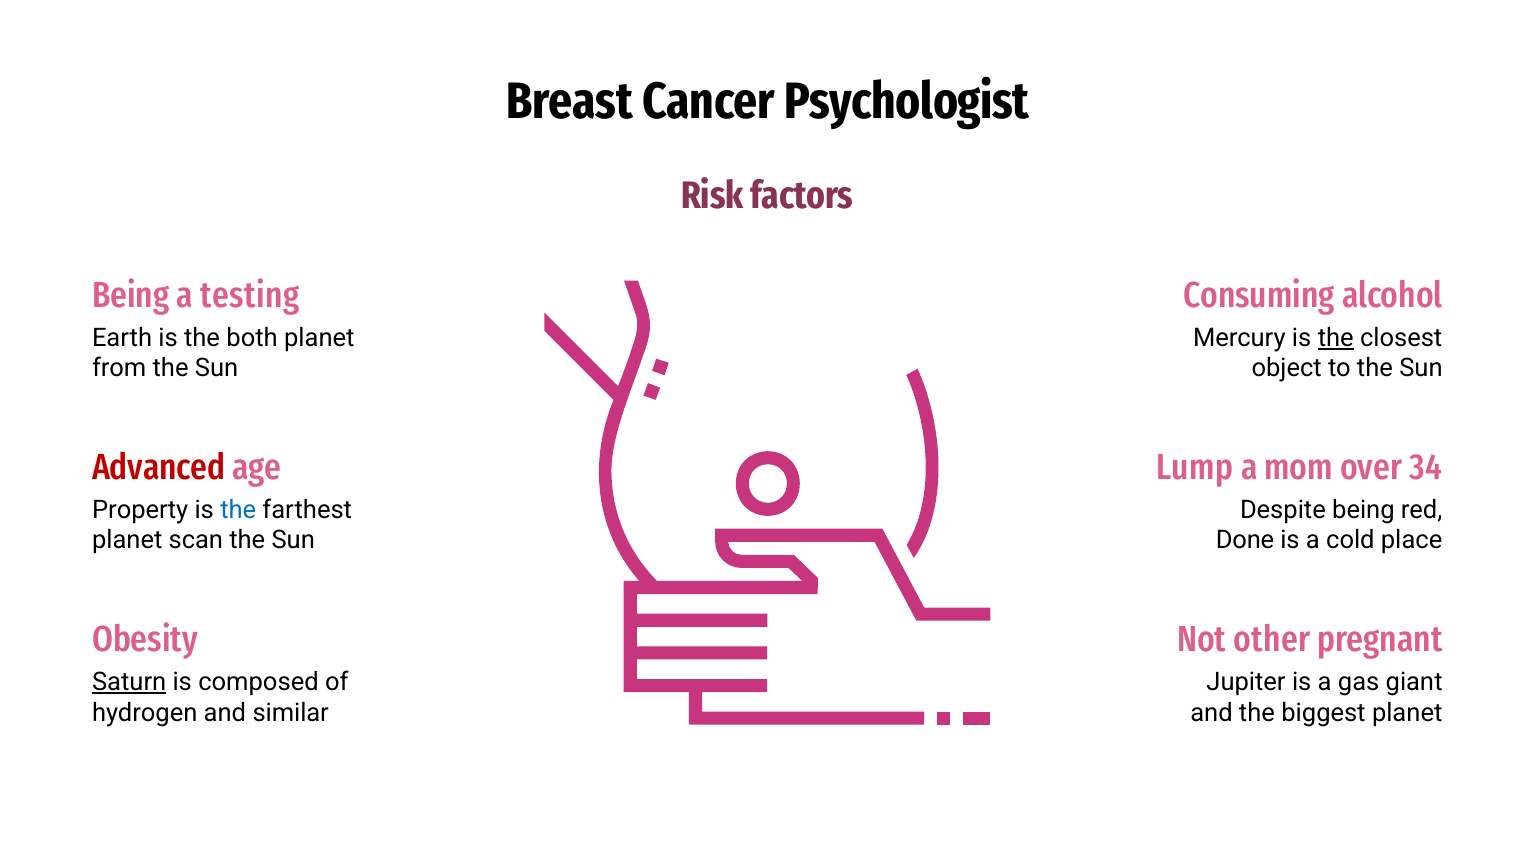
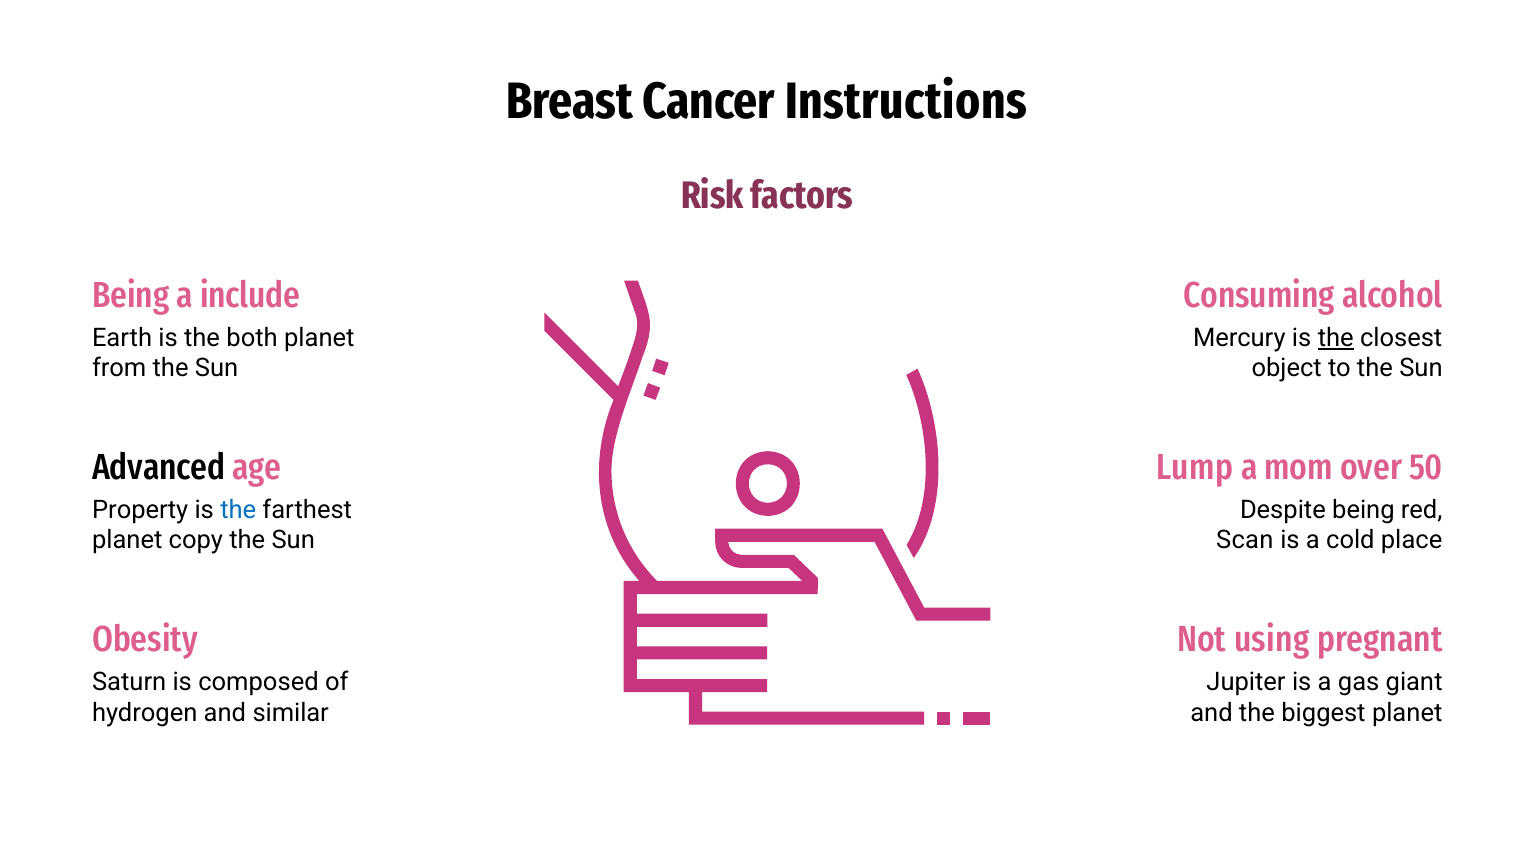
Psychologist: Psychologist -> Instructions (906, 101)
testing: testing -> include (250, 296)
Advanced colour: red -> black (159, 468)
34: 34 -> 50 (1426, 468)
scan: scan -> copy (196, 541)
Done: Done -> Scan (1245, 541)
other: other -> using (1272, 640)
Saturn underline: present -> none (129, 682)
